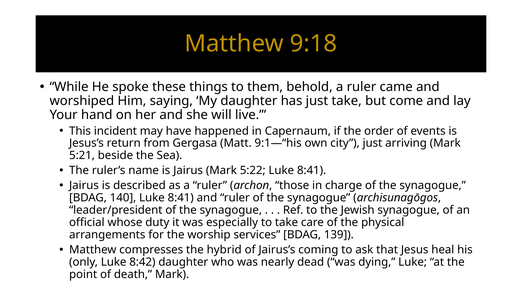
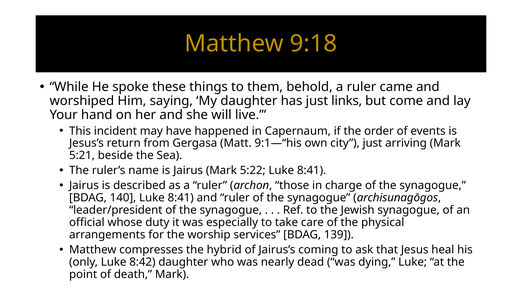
just take: take -> links (347, 101)
